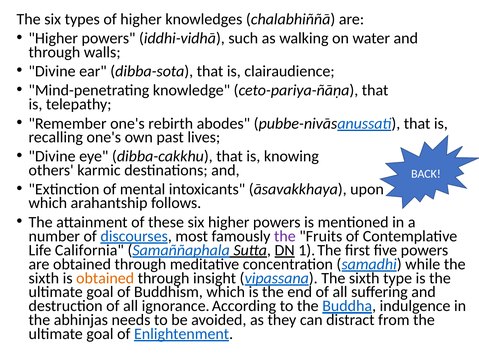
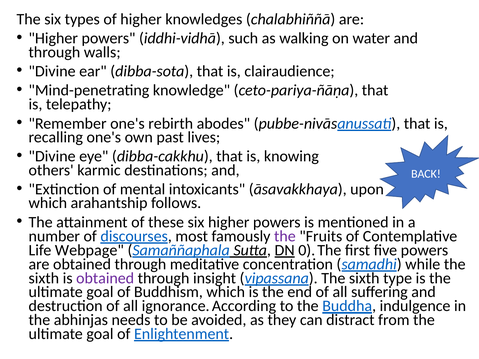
California: California -> Webpage (89, 250)
1: 1 -> 0 (307, 250)
obtained colour: orange -> purple (105, 278)
